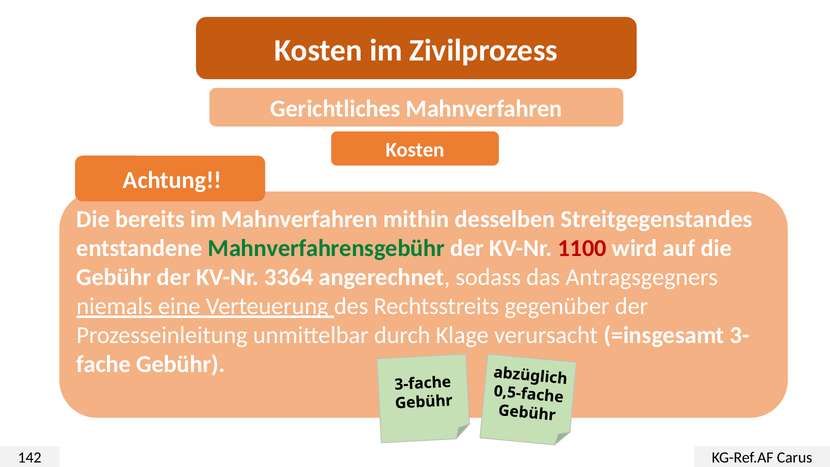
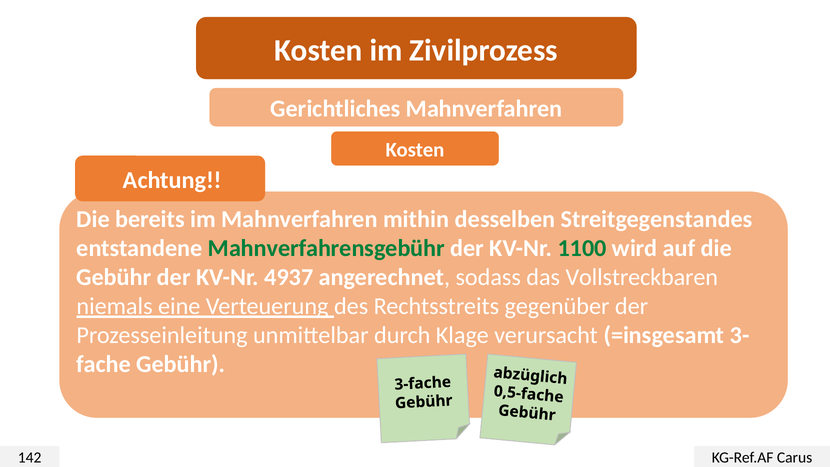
1100 colour: red -> green (582, 248)
3364: 3364 -> 4937 (289, 277)
Antragsgegners: Antragsgegners -> Vollstreckbaren (642, 277)
